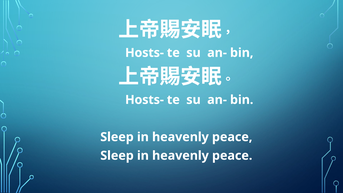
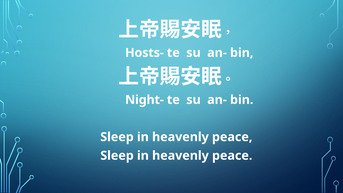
Hosts-: Hosts- -> Night- (144, 100)
